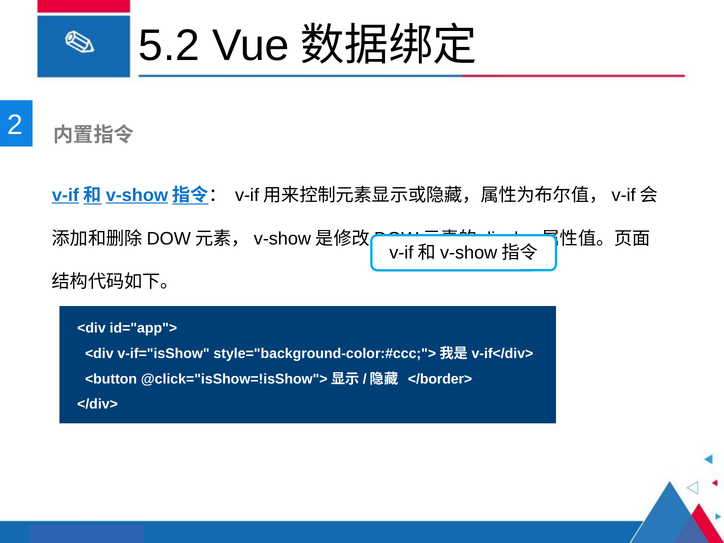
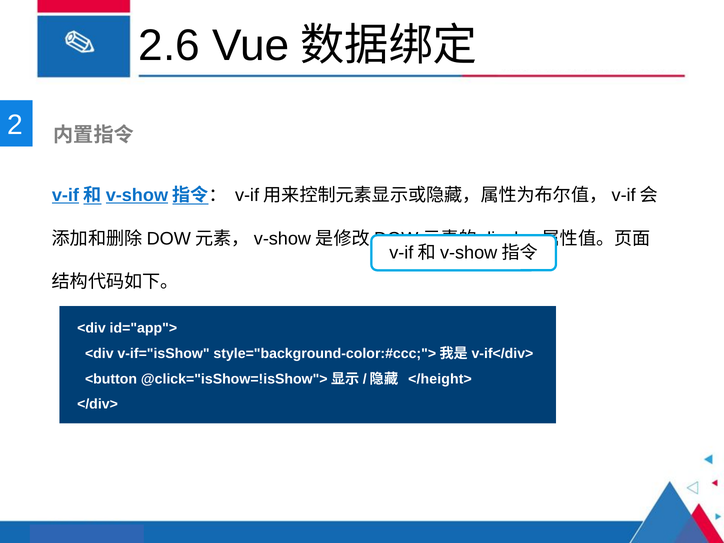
5.2: 5.2 -> 2.6 (169, 45)
</border>: </border> -> </height> (440, 379)
